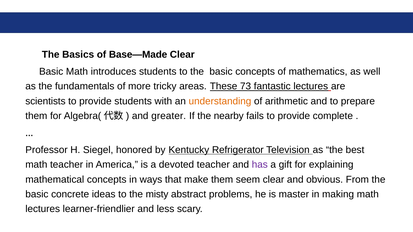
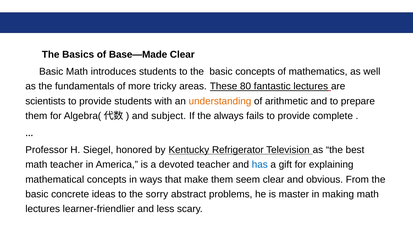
73: 73 -> 80 (246, 86)
greater: greater -> subject (169, 116)
nearby: nearby -> always (229, 116)
has colour: purple -> blue (260, 165)
misty: misty -> sorry (157, 194)
